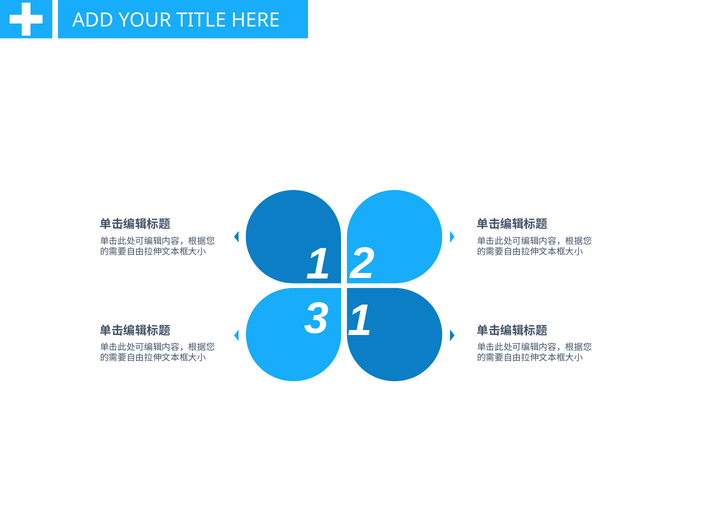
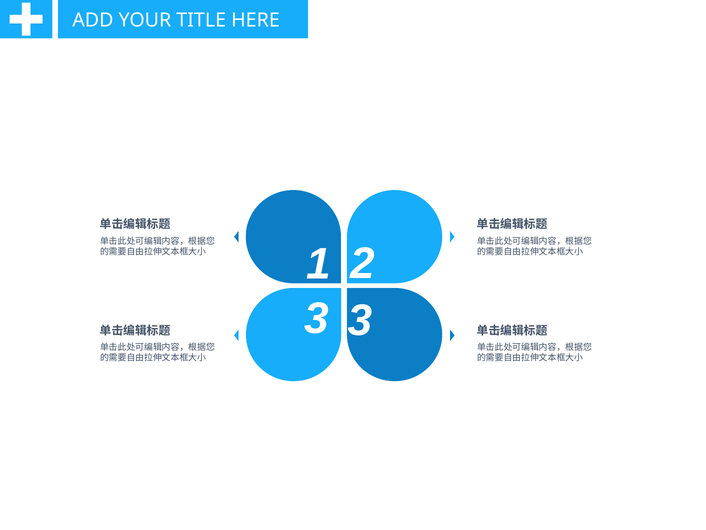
3 1: 1 -> 3 (360, 320)
